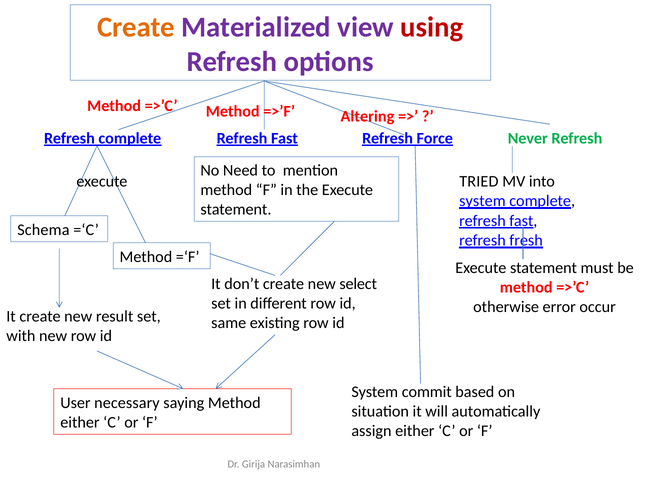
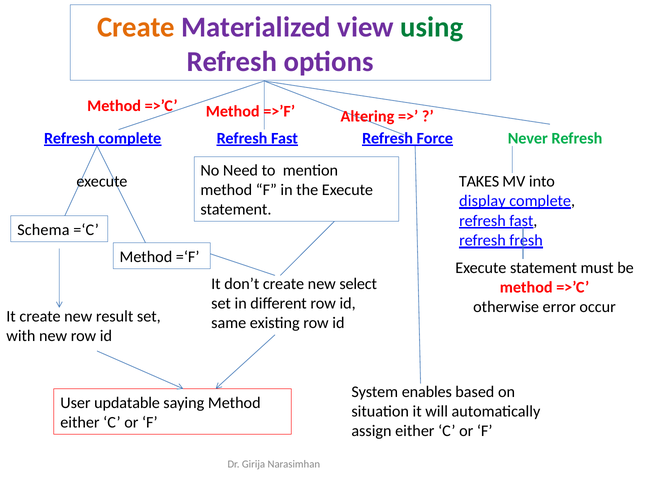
using colour: red -> green (432, 27)
TRIED: TRIED -> TAKES (479, 181)
system: system -> display (482, 201)
commit: commit -> enables (427, 391)
necessary: necessary -> updatable (127, 402)
